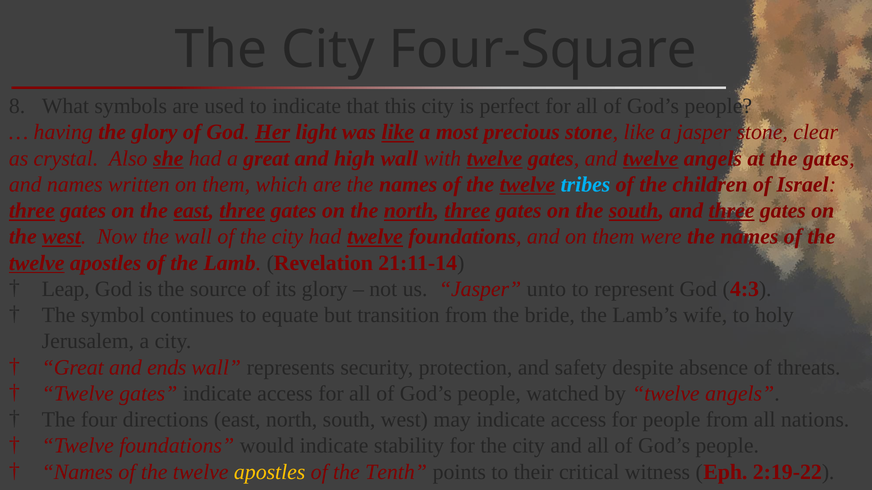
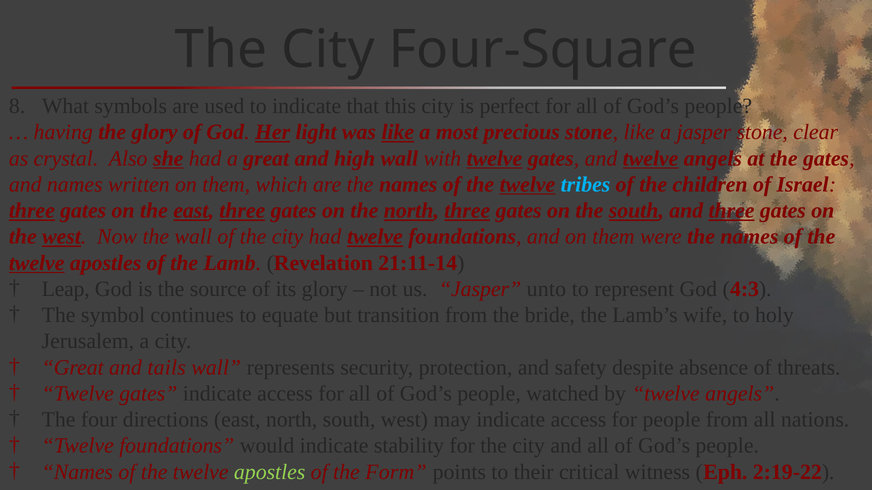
ends: ends -> tails (167, 368)
apostles colour: yellow -> light green (270, 472)
Tenth: Tenth -> Form (396, 472)
